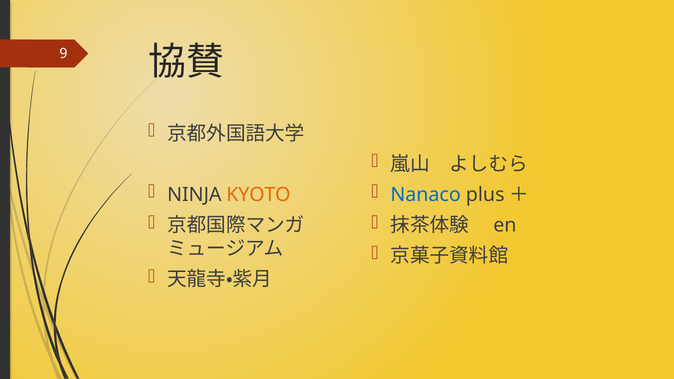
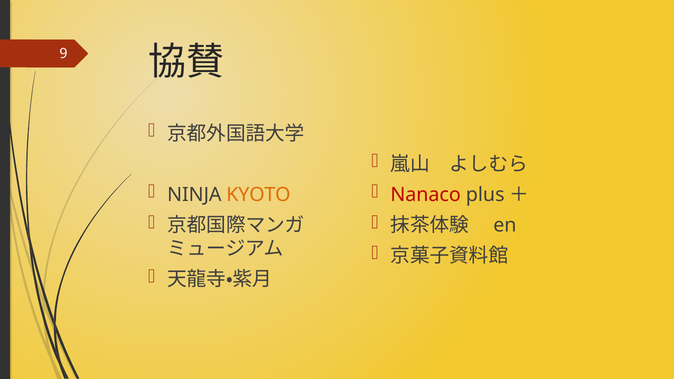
Nanaco colour: blue -> red (426, 195)
